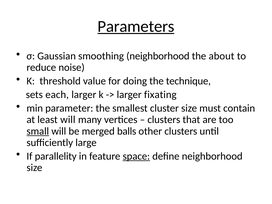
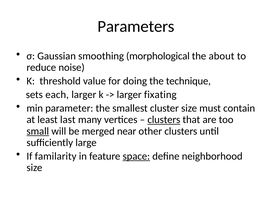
Parameters underline: present -> none (136, 26)
smoothing neighborhood: neighborhood -> morphological (158, 56)
least will: will -> last (68, 120)
clusters underline: none -> present (164, 120)
balls: balls -> near (127, 131)
parallelity: parallelity -> familarity (56, 156)
